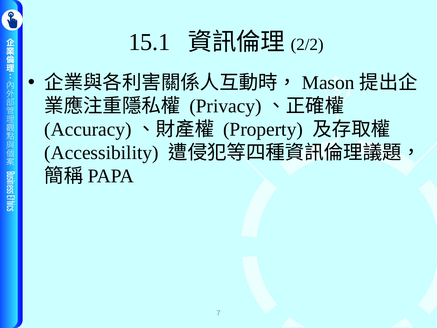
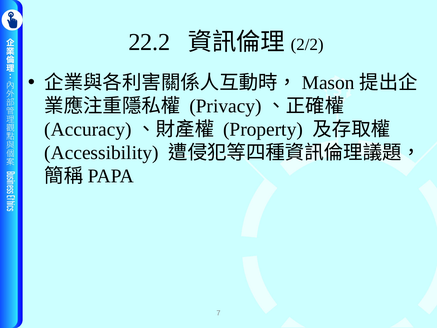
15.1: 15.1 -> 22.2 (149, 42)
